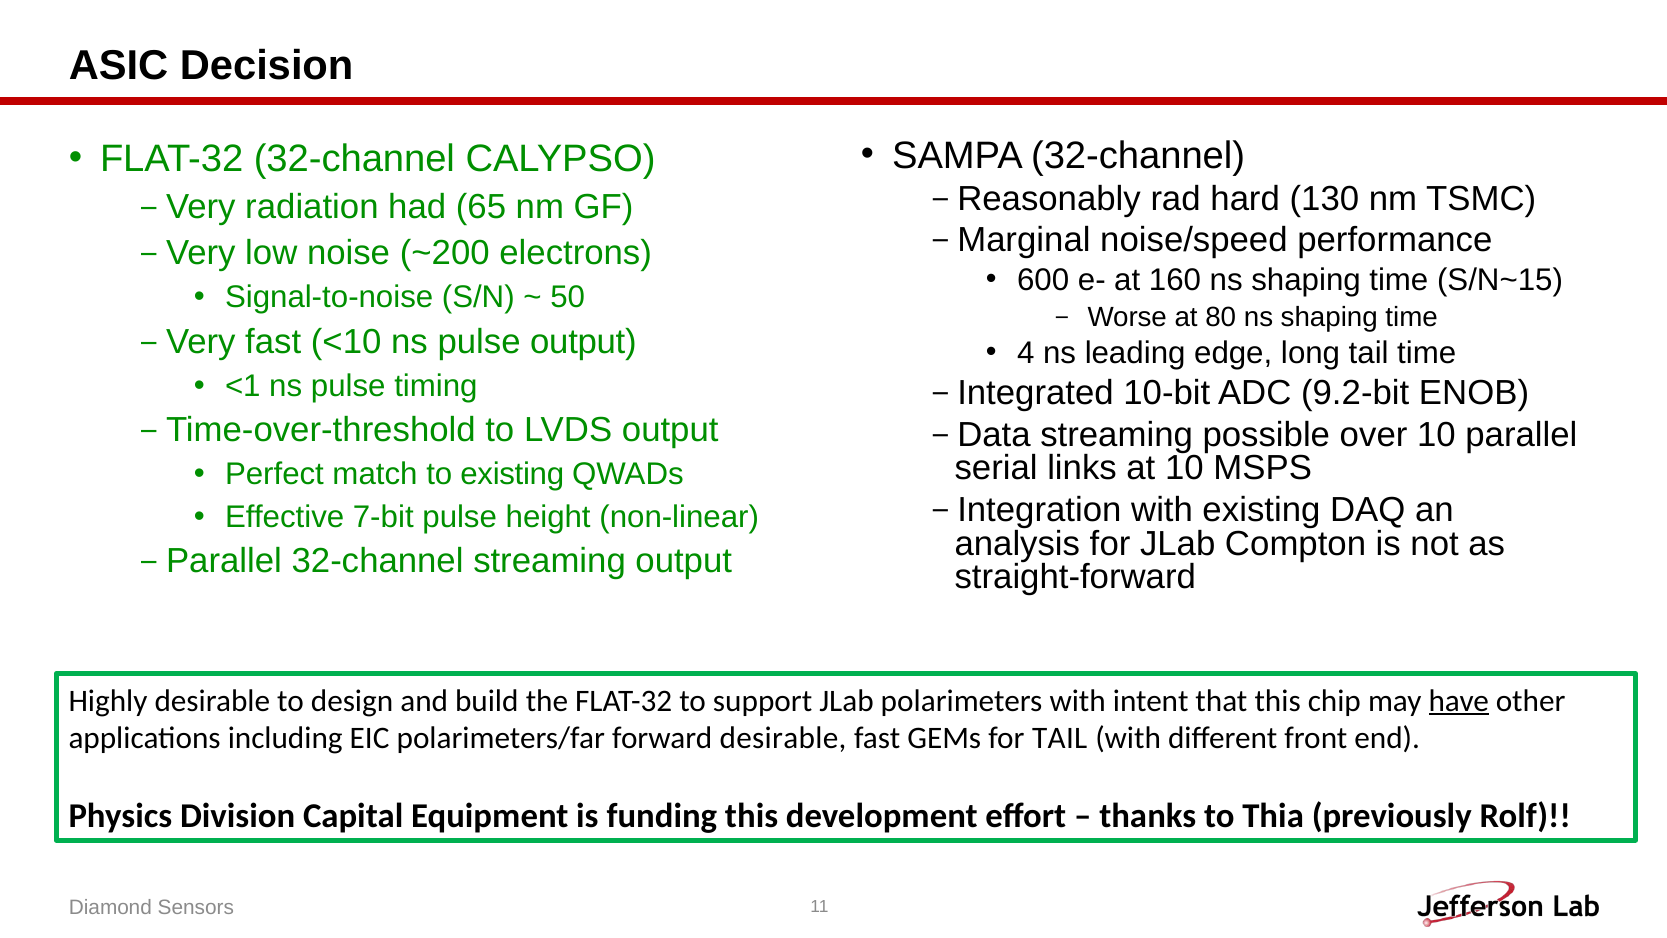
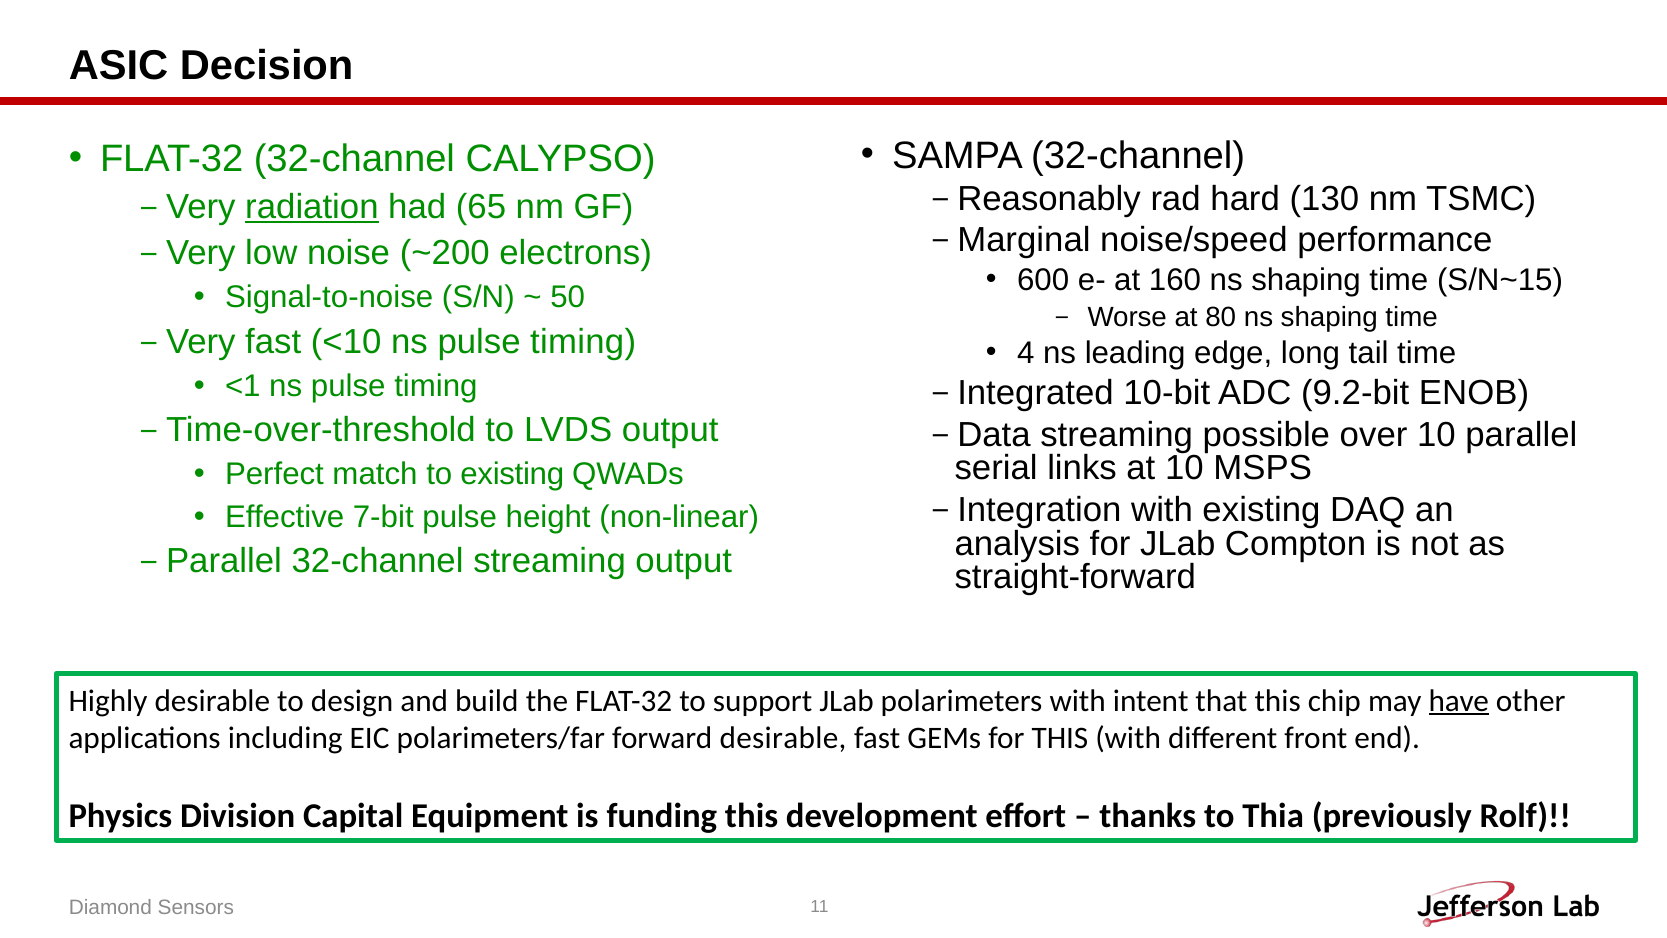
radiation underline: none -> present (312, 207)
<10 ns pulse output: output -> timing (583, 342)
for TAIL: TAIL -> THIS (1060, 738)
